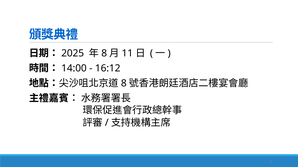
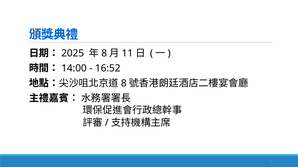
16:12: 16:12 -> 16:52 (108, 68)
